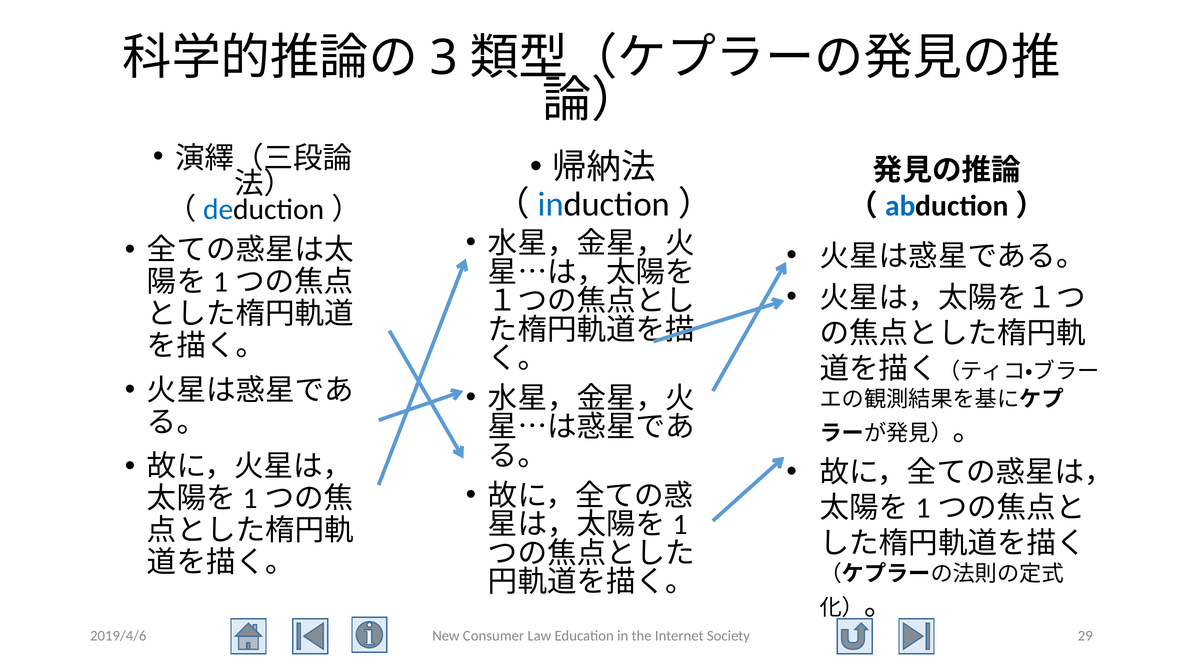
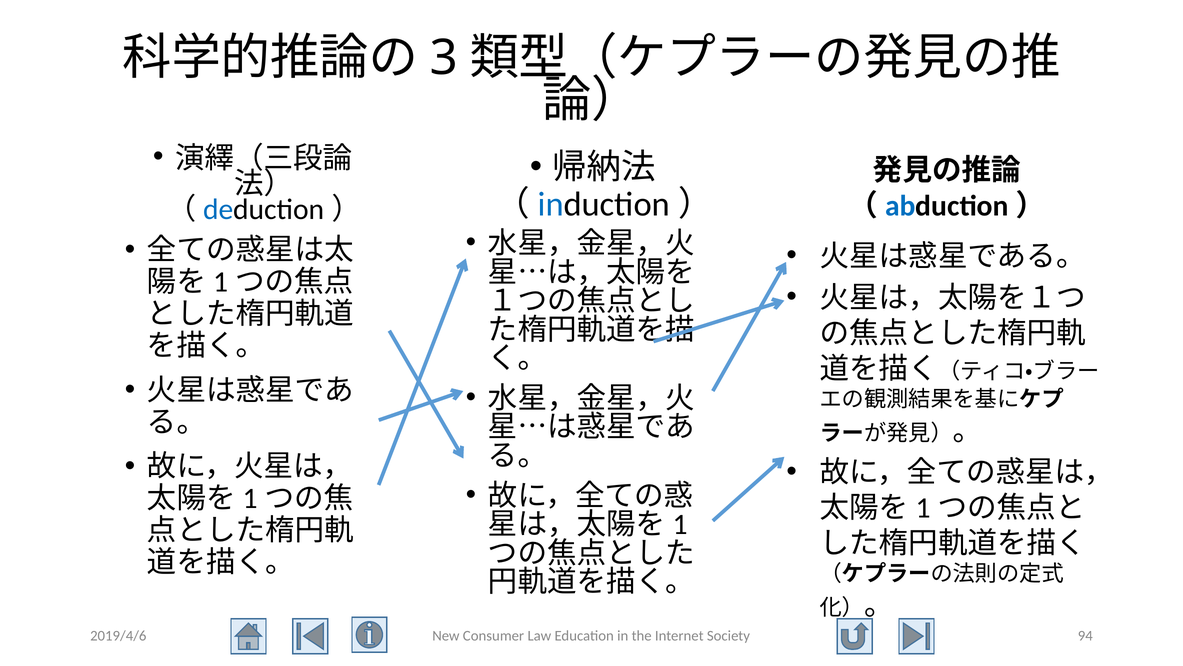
29: 29 -> 94 (1085, 635)
